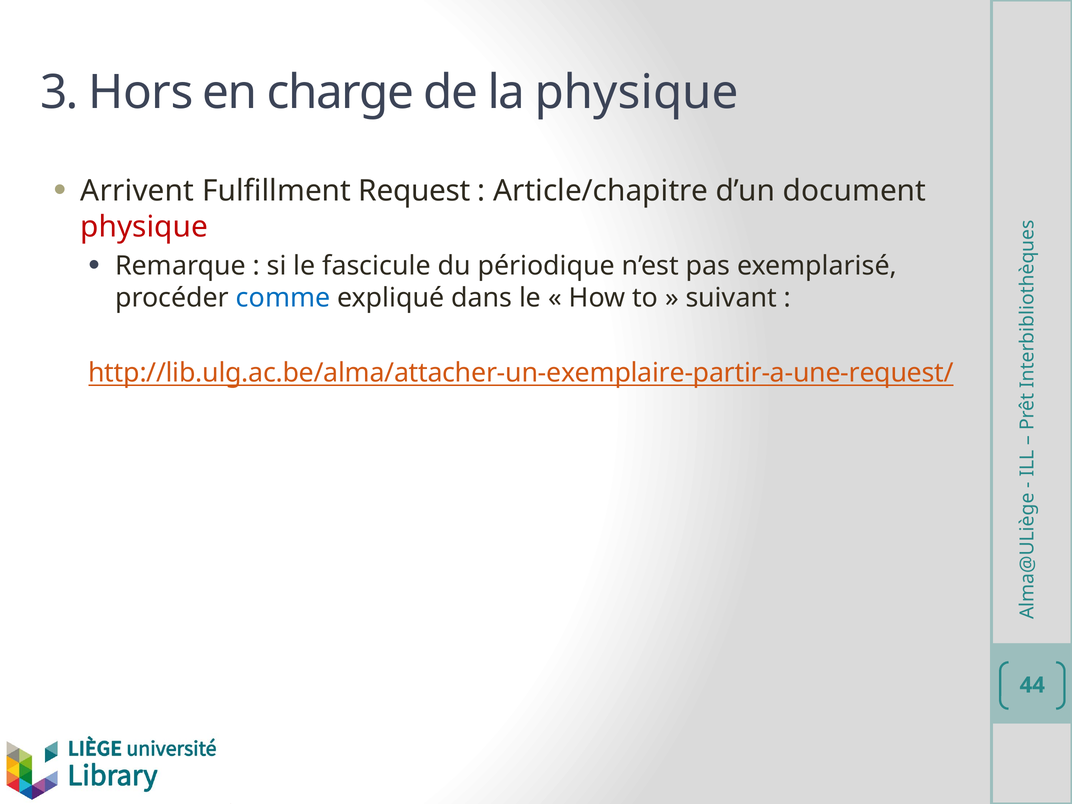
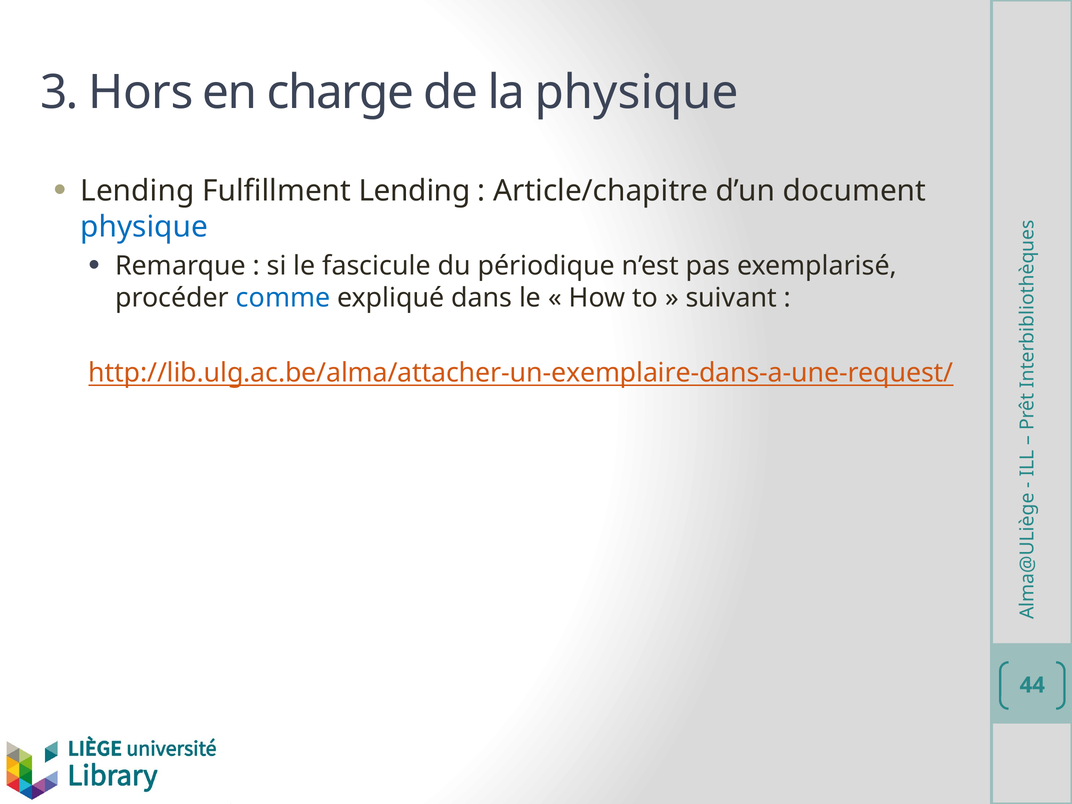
Arrivent: Arrivent -> Lending (137, 191)
Fulfillment Request: Request -> Lending (414, 191)
physique colour: red -> blue (144, 227)
http://lib.ulg.ac.be/alma/attacher-un-exemplaire-partir-a-une-request/: http://lib.ulg.ac.be/alma/attacher-un-exemplaire-partir-a-une-request/ -> http://lib.ulg.ac.be/alma/attacher-un-exemplaire-dans-a-une-request/ (521, 373)
